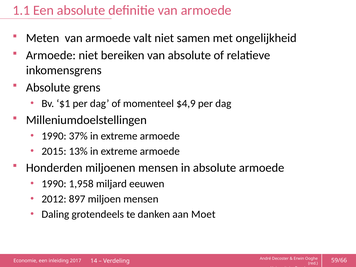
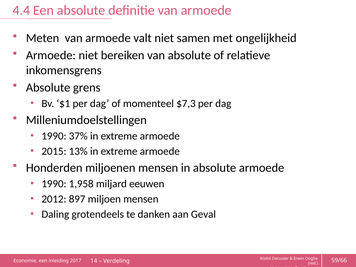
1.1: 1.1 -> 4.4 (21, 10)
$4,9: $4,9 -> $7,3 (186, 103)
Moet: Moet -> Geval (203, 214)
